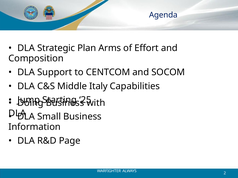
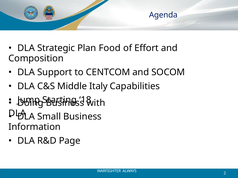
Arms: Arms -> Food (110, 48)
25: 25 -> 18 (85, 100)
